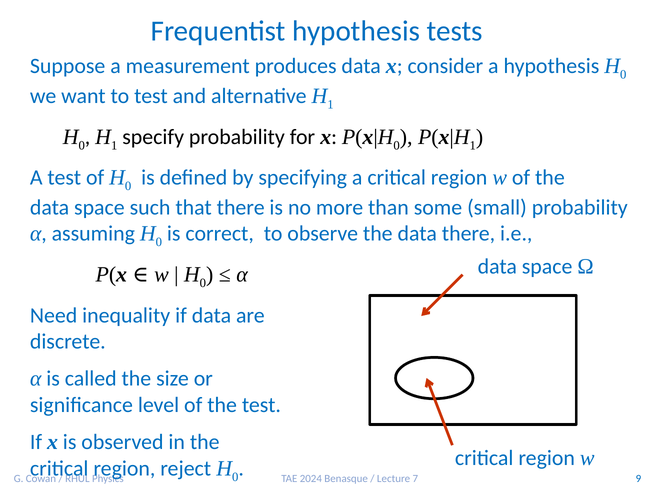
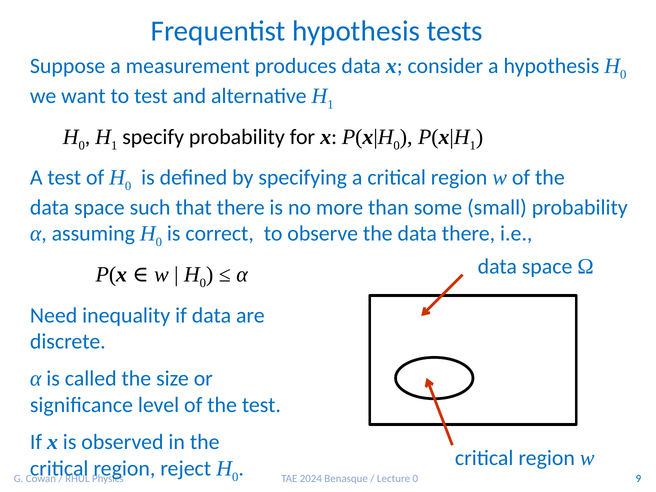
Lecture 7: 7 -> 0 (415, 479)
